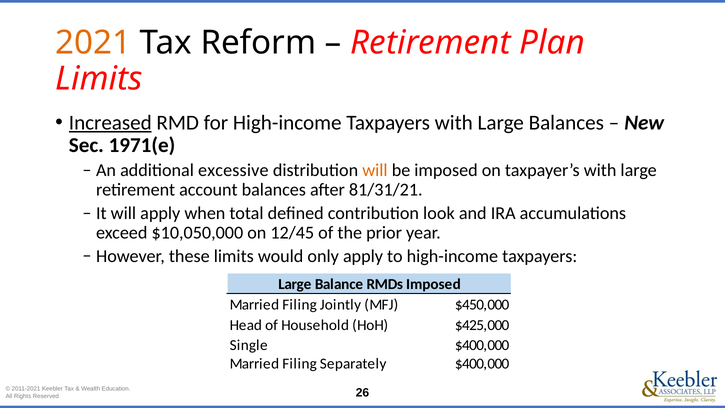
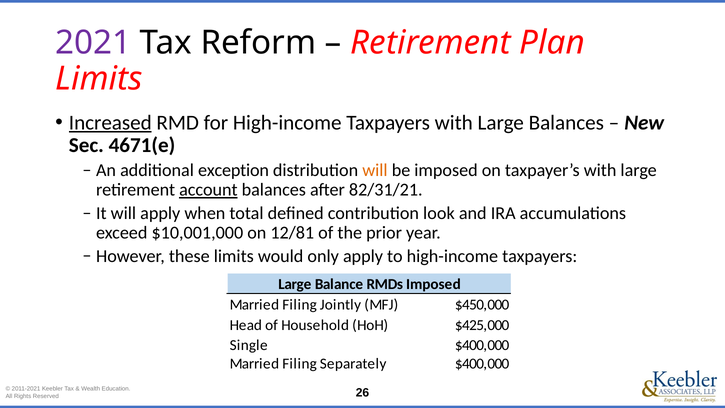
2021 colour: orange -> purple (93, 43)
1971(e: 1971(e -> 4671(e (142, 145)
excessive: excessive -> exception (234, 170)
account underline: none -> present (208, 190)
81/31/21: 81/31/21 -> 82/31/21 (386, 190)
$10,050,000: $10,050,000 -> $10,001,000 (197, 233)
12/45: 12/45 -> 12/81 (292, 233)
